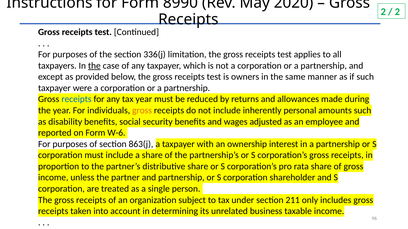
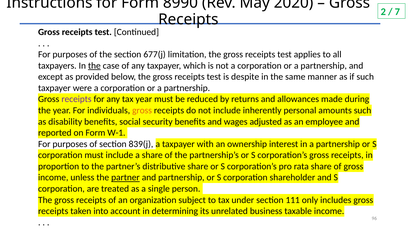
2: 2 -> 7 (397, 12)
336(j: 336(j -> 677(j (155, 55)
owners: owners -> despite (245, 77)
receipts colour: blue -> purple (76, 99)
W-6: W-6 -> W-1 (116, 133)
863(j: 863(j -> 839(j (141, 144)
partner underline: none -> present (125, 178)
211: 211 -> 111 (293, 200)
